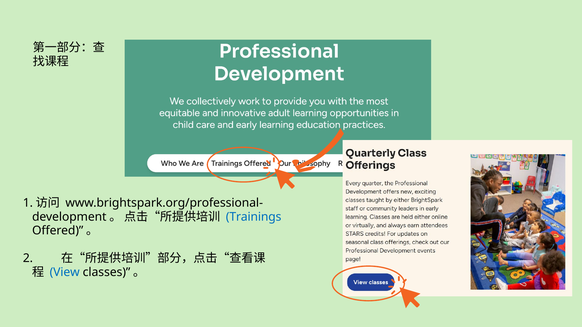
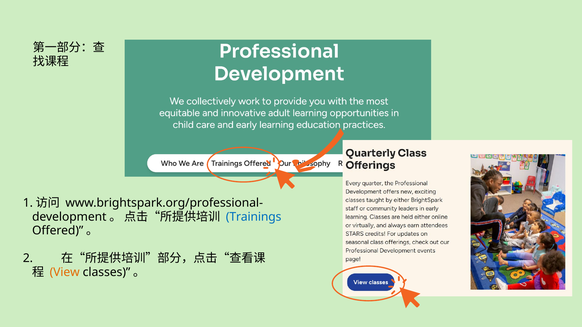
View colour: blue -> orange (65, 272)
